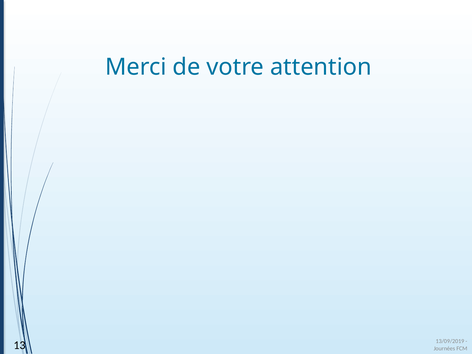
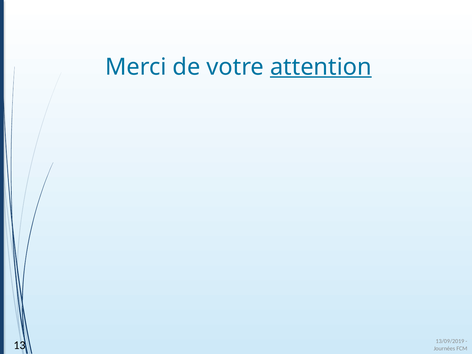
attention underline: none -> present (321, 67)
